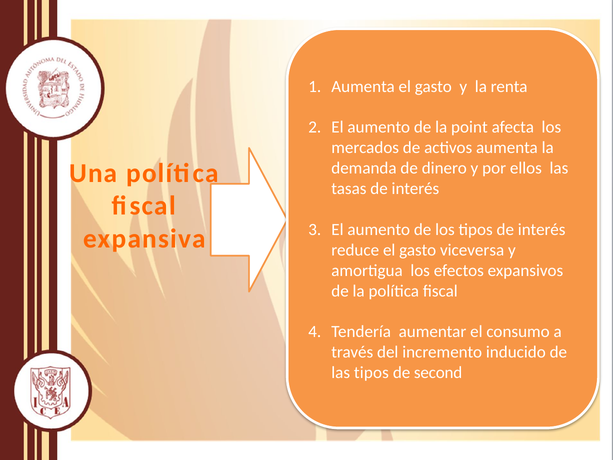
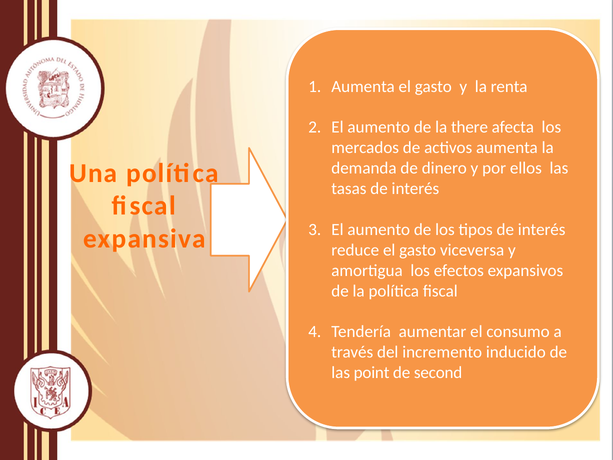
point: point -> there (470, 127)
las tipos: tipos -> point (372, 373)
